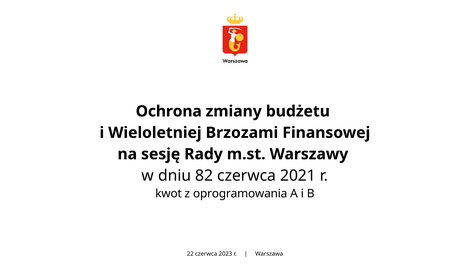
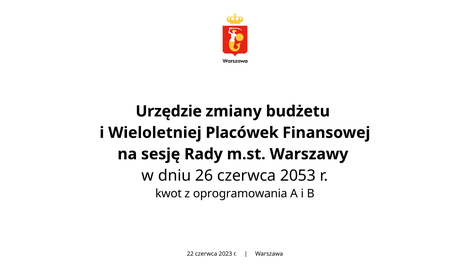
Ochrona: Ochrona -> Urzędzie (169, 111)
Brzozami: Brzozami -> Placówek (242, 133)
82: 82 -> 26 (204, 176)
2021: 2021 -> 2053 (298, 176)
